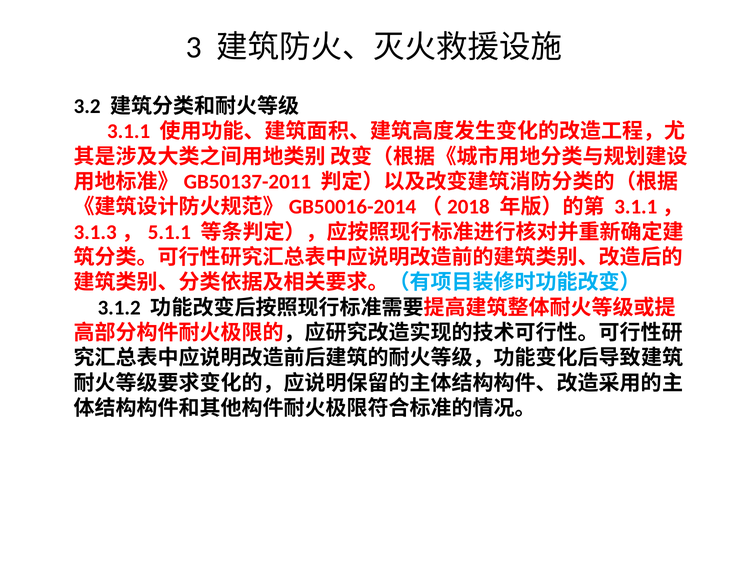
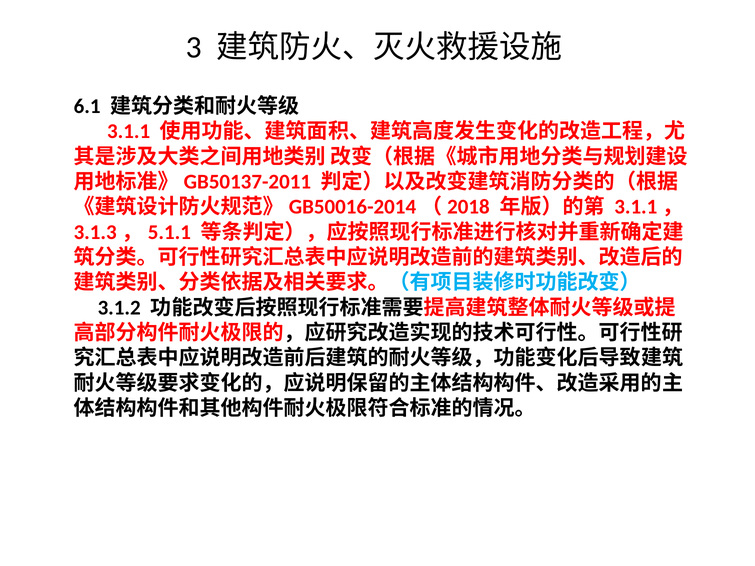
3.2: 3.2 -> 6.1 (87, 106)
